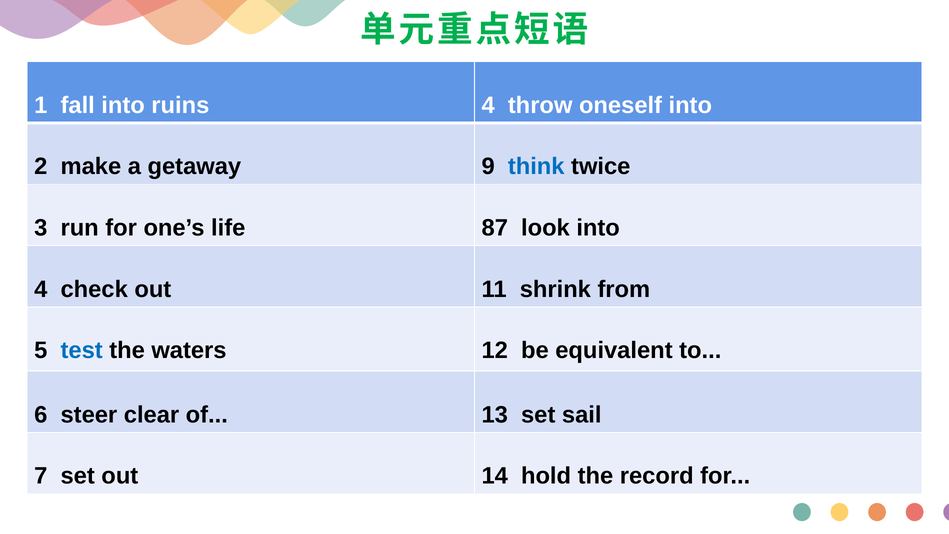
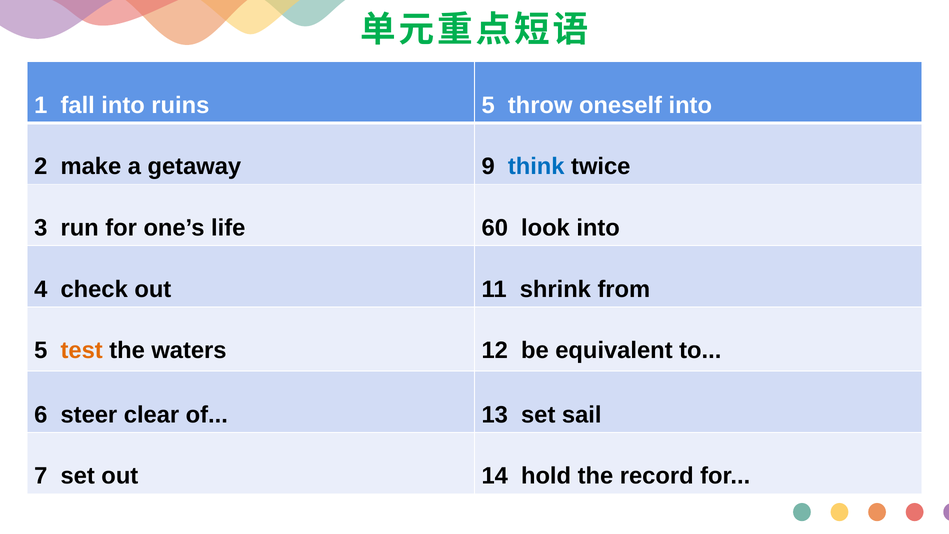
ruins 4: 4 -> 5 (488, 105)
87: 87 -> 60 (495, 228)
test colour: blue -> orange (82, 350)
